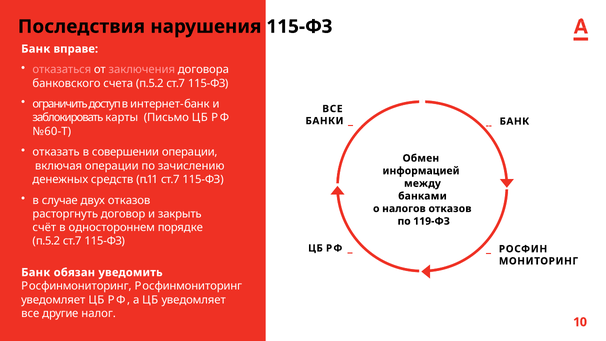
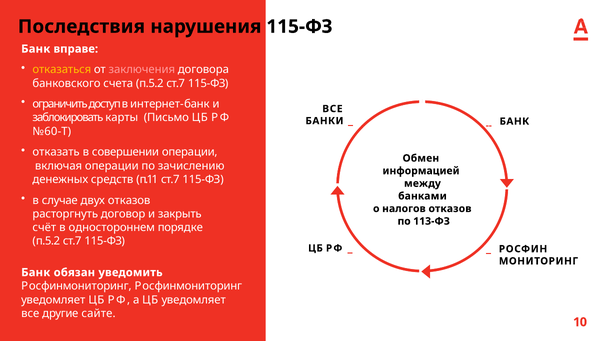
отказаться colour: pink -> yellow (62, 70)
119-ФЗ: 119-ФЗ -> 113-ФЗ (432, 221)
налог: налог -> сайте (99, 313)
